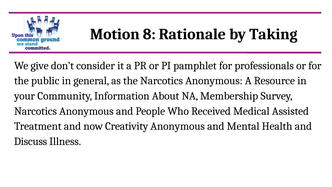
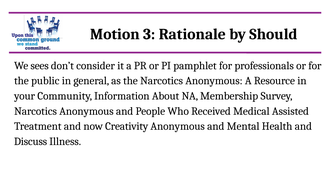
8: 8 -> 3 (149, 34)
Taking: Taking -> Should (273, 34)
give: give -> sees (40, 66)
